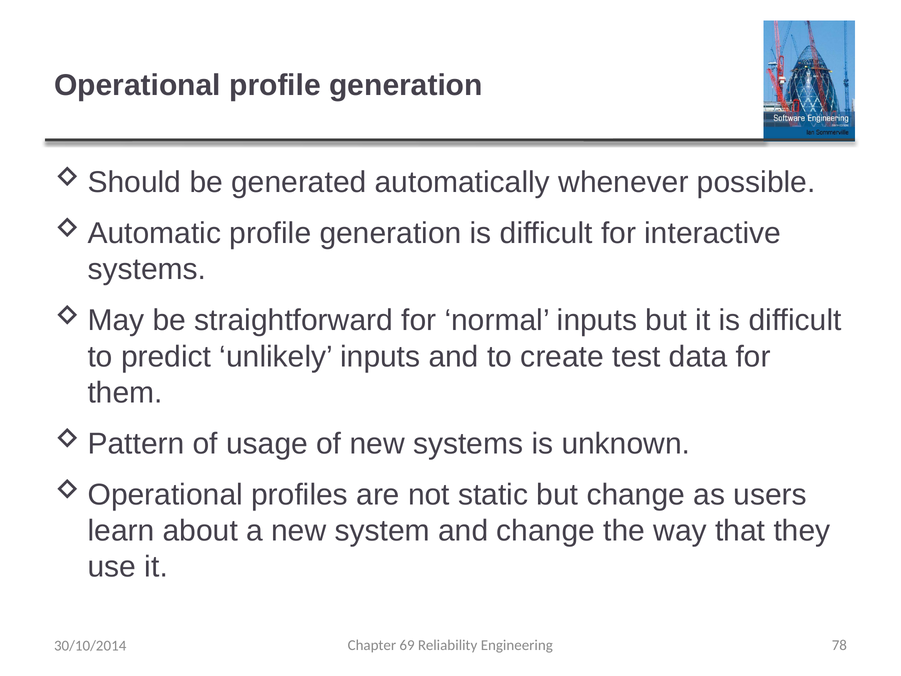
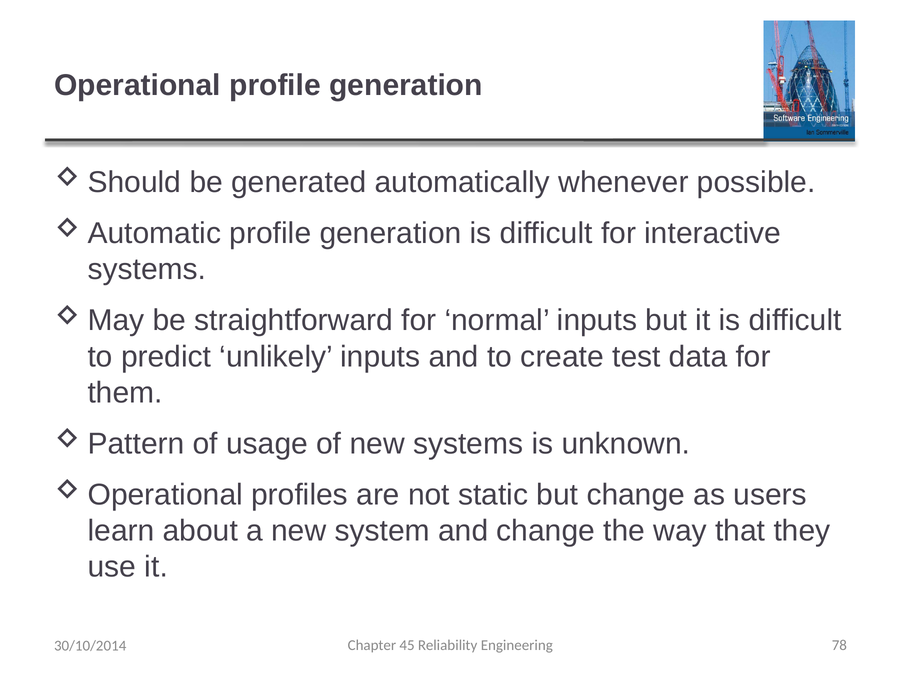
69: 69 -> 45 (407, 645)
